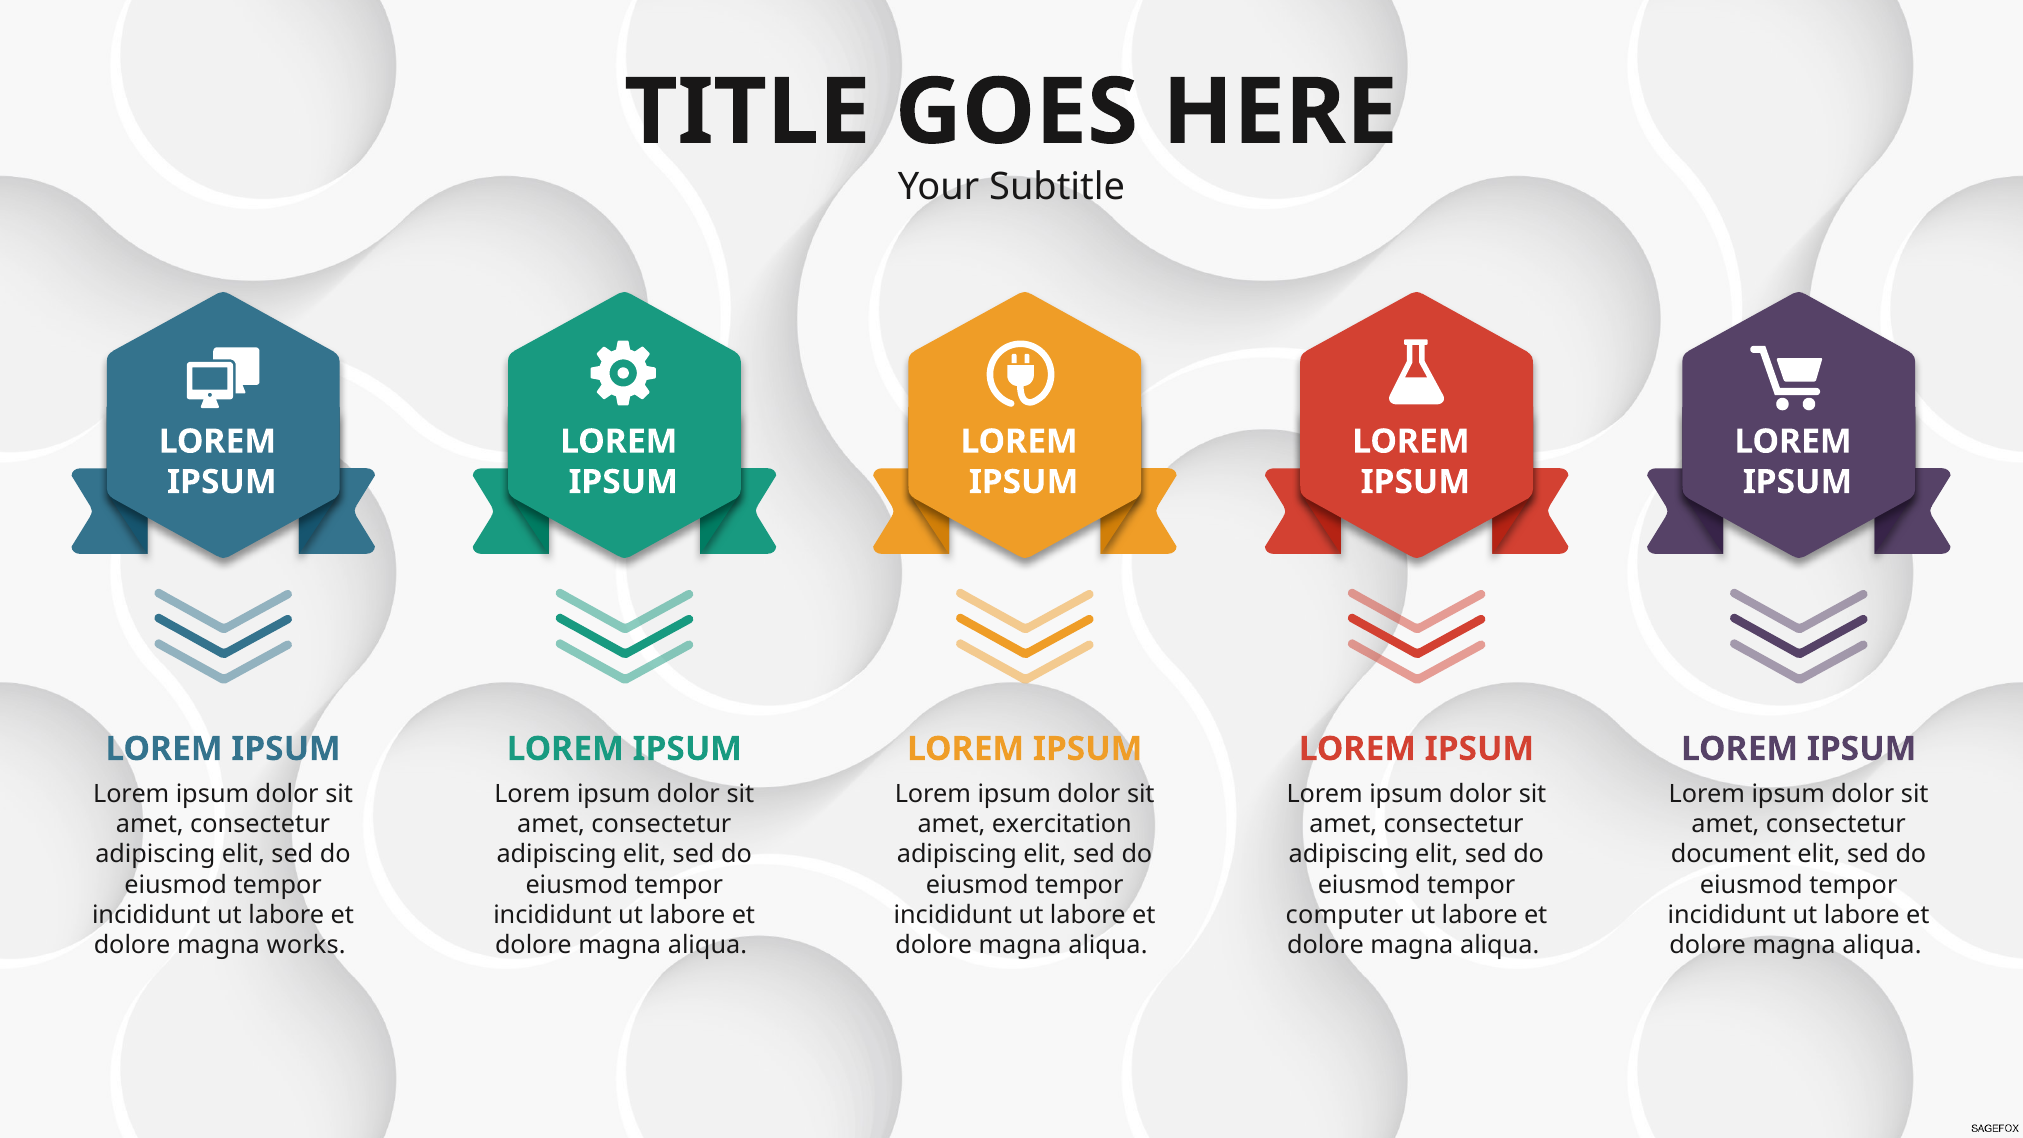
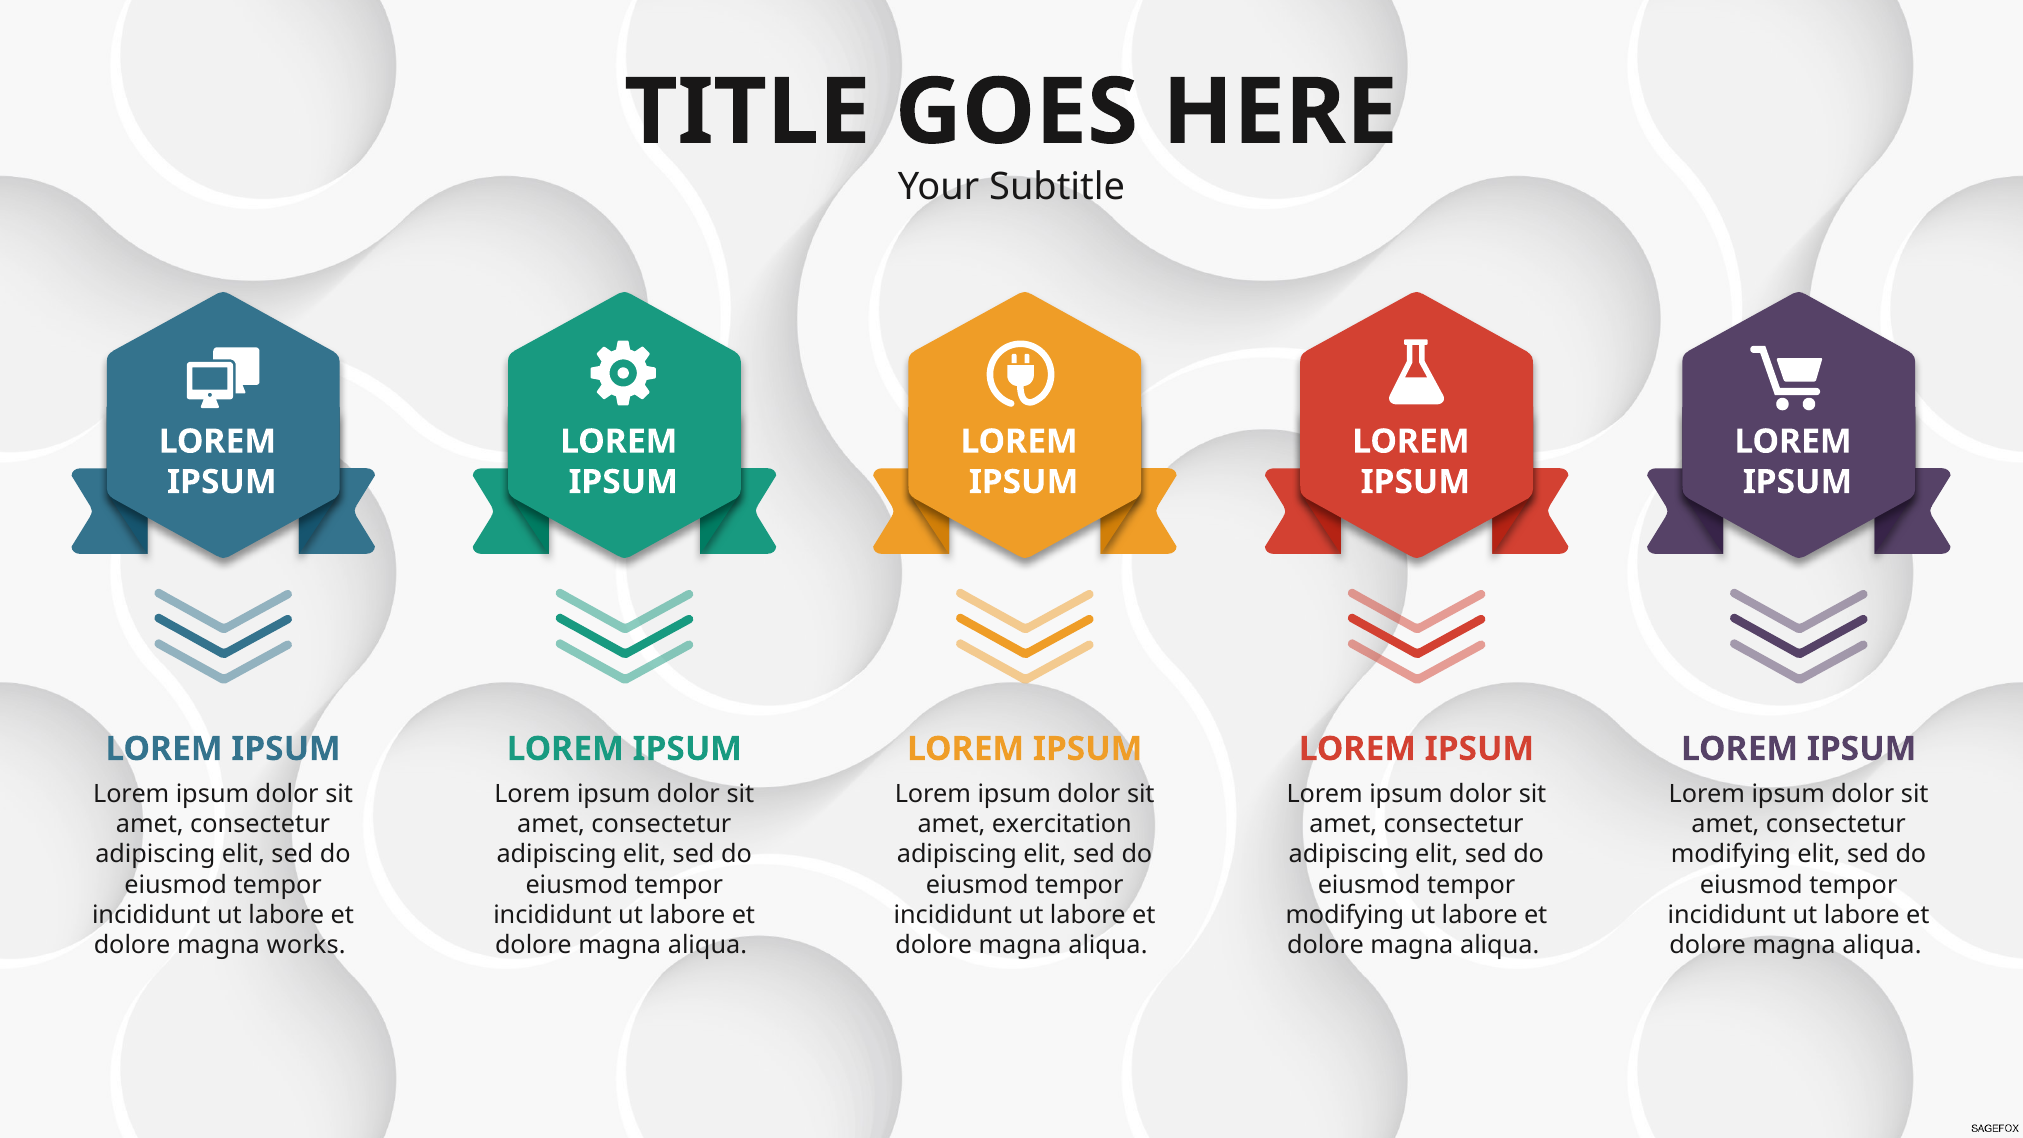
document: document -> modifying (1731, 854)
computer: computer -> modifying (1345, 915)
